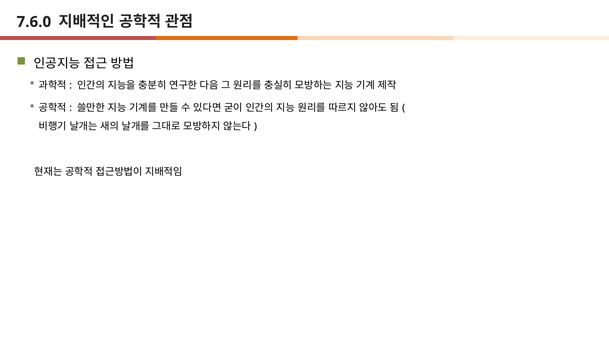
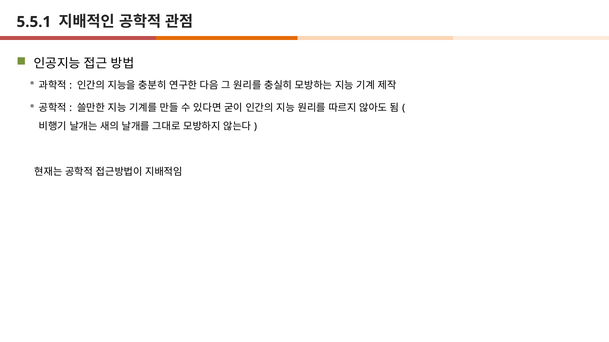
7.6.0: 7.6.0 -> 5.5.1 (34, 22)
